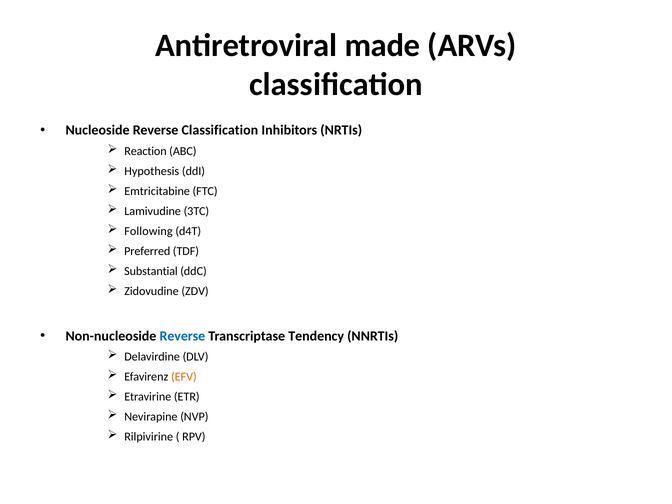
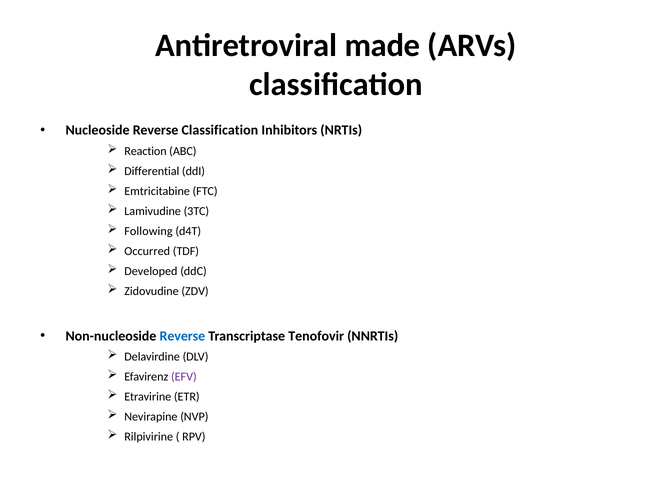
Hypothesis: Hypothesis -> Differential (152, 171)
Preferred: Preferred -> Occurred (147, 251)
Substantial: Substantial -> Developed (151, 271)
Tendency: Tendency -> Tenofovir (316, 336)
EFV colour: orange -> purple (184, 377)
